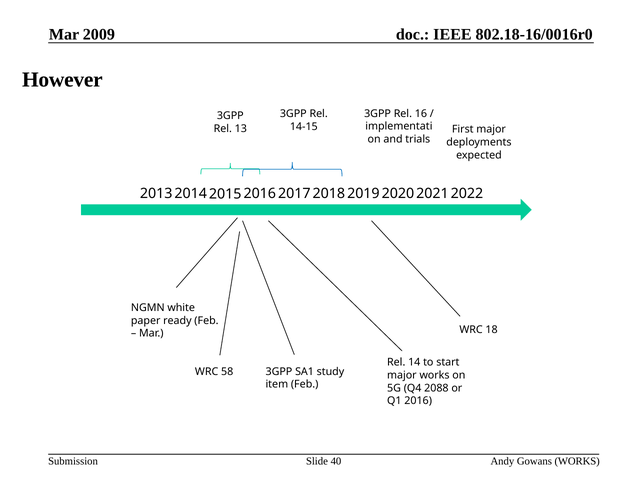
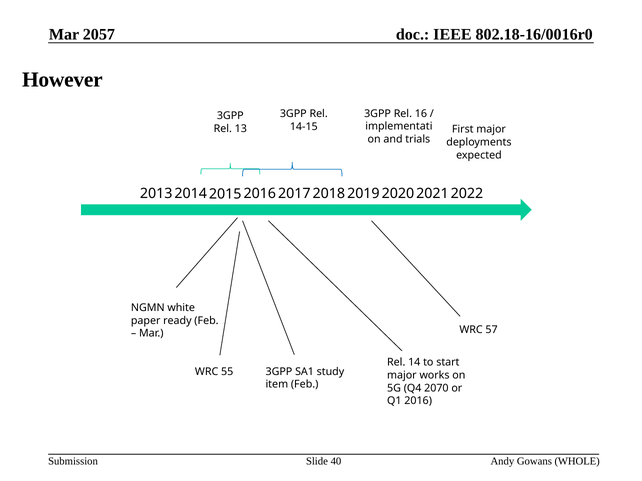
2009: 2009 -> 2057 (99, 34)
18: 18 -> 57 (492, 330)
58: 58 -> 55 (227, 372)
2088: 2088 -> 2070 (436, 388)
Gowans WORKS: WORKS -> WHOLE (577, 462)
